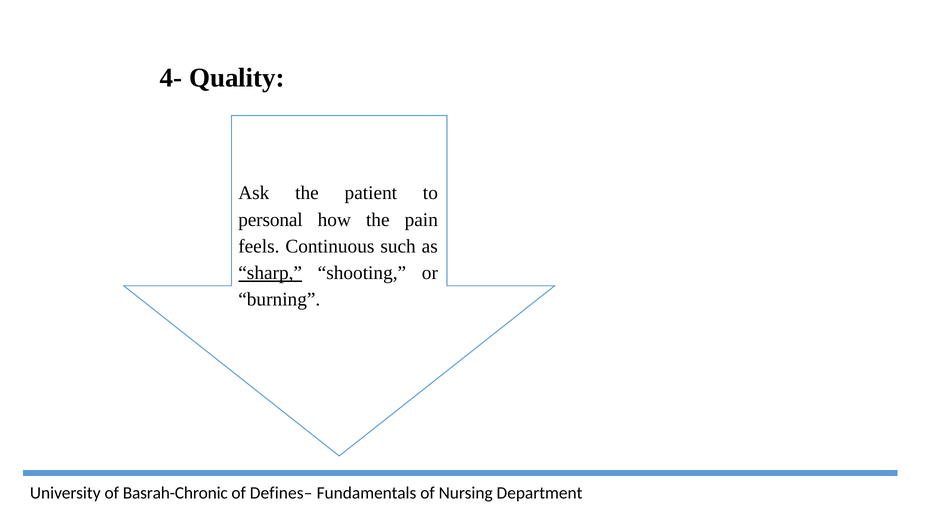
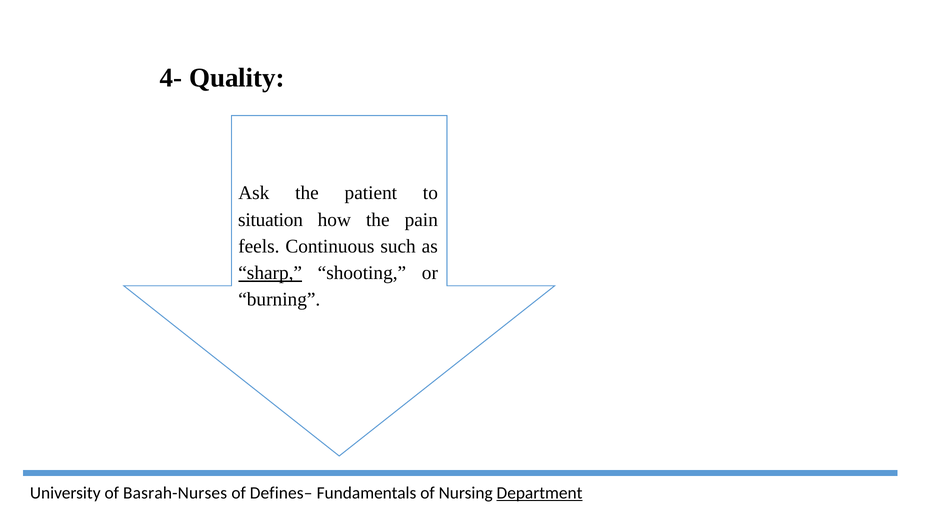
personal: personal -> situation (271, 220)
Basrah-Chronic: Basrah-Chronic -> Basrah-Nurses (175, 493)
Department underline: none -> present (540, 493)
